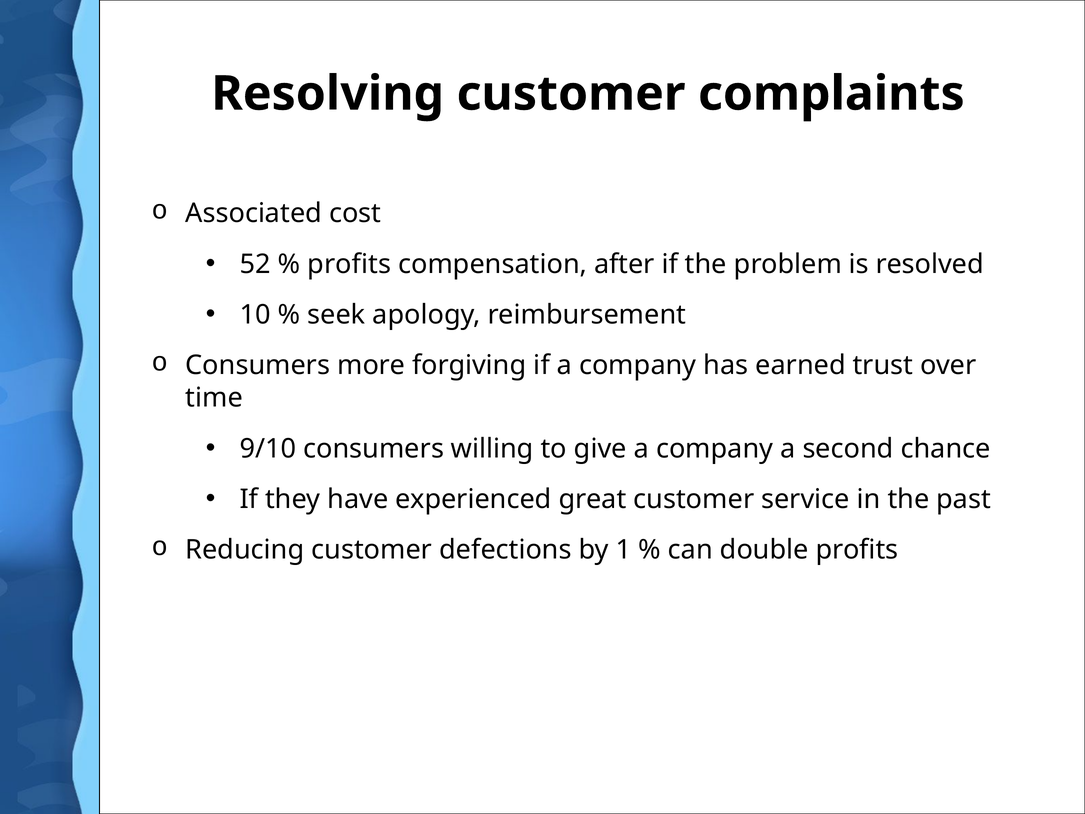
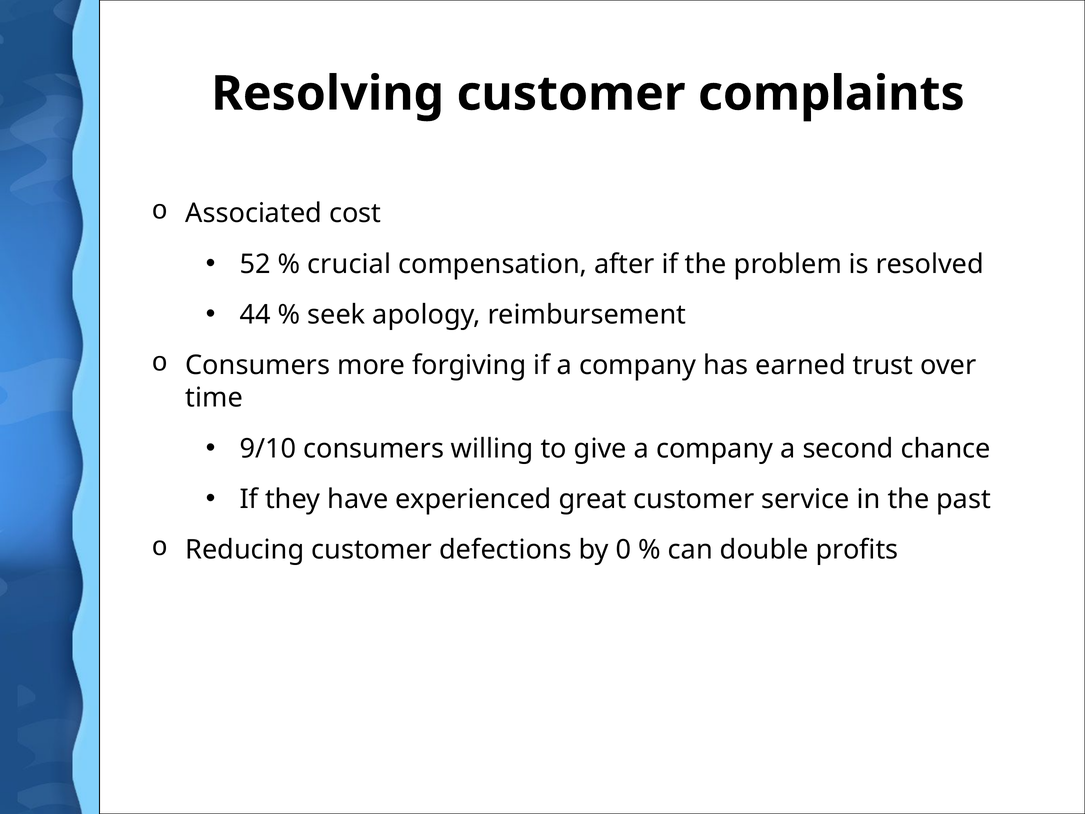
profits: profits -> crucial (349, 264)
10: 10 -> 44 (255, 315)
1: 1 -> 0 (623, 550)
